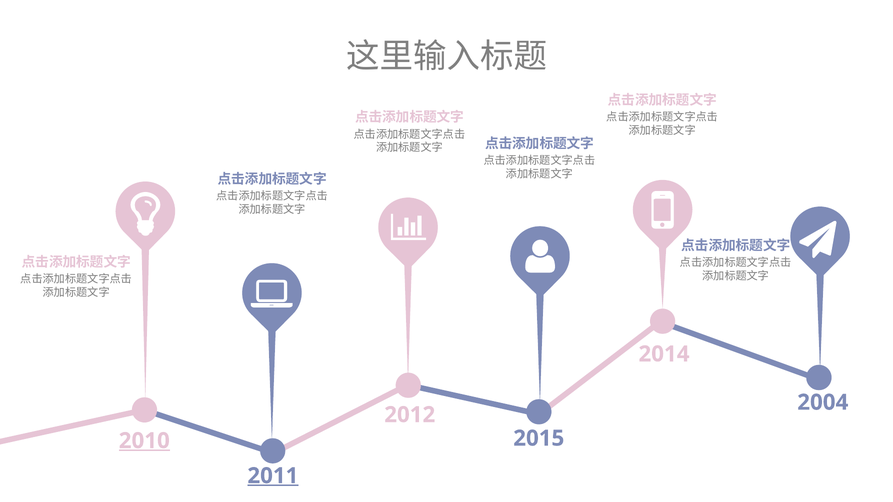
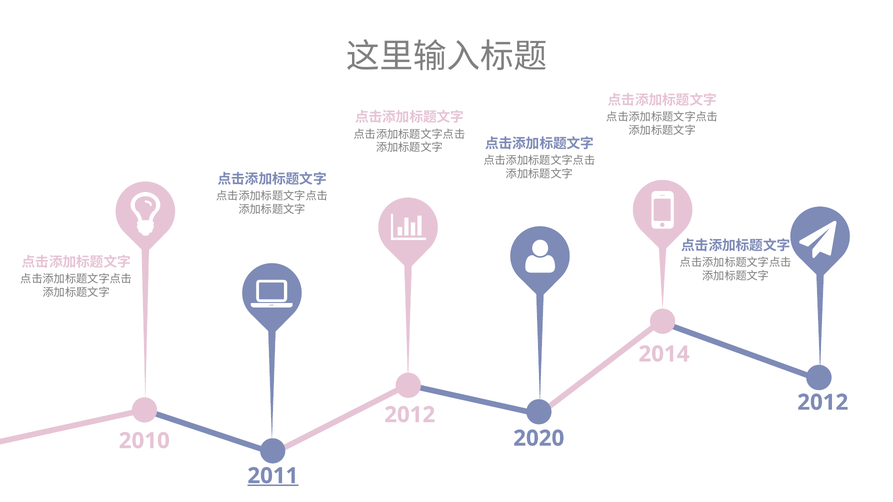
2004: 2004 -> 2012 (823, 403)
2015: 2015 -> 2020 (539, 439)
2010 underline: present -> none (144, 441)
